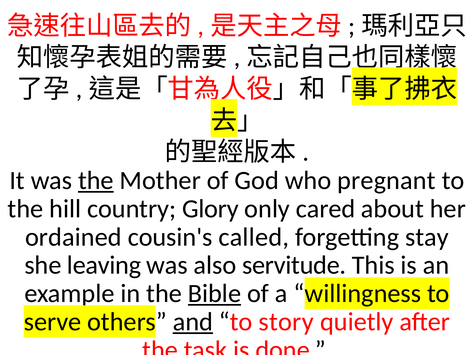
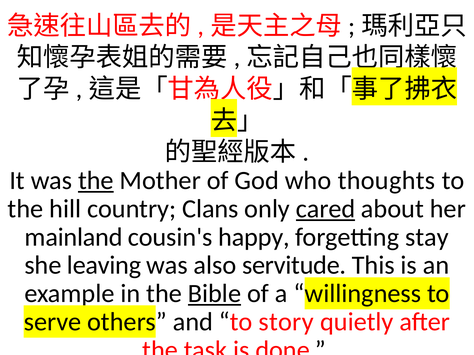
pregnant: pregnant -> thoughts (386, 181)
Glory: Glory -> Clans (210, 209)
cared underline: none -> present (326, 209)
ordained: ordained -> mainland (74, 237)
called: called -> happy (254, 237)
and underline: present -> none (193, 322)
